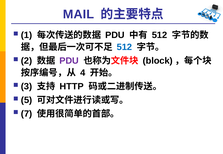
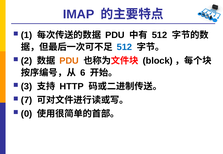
MAIL: MAIL -> IMAP (79, 14)
PDU colour: purple -> orange (69, 61)
4: 4 -> 6 (83, 73)
5: 5 -> 7 (27, 100)
7: 7 -> 0 (27, 114)
